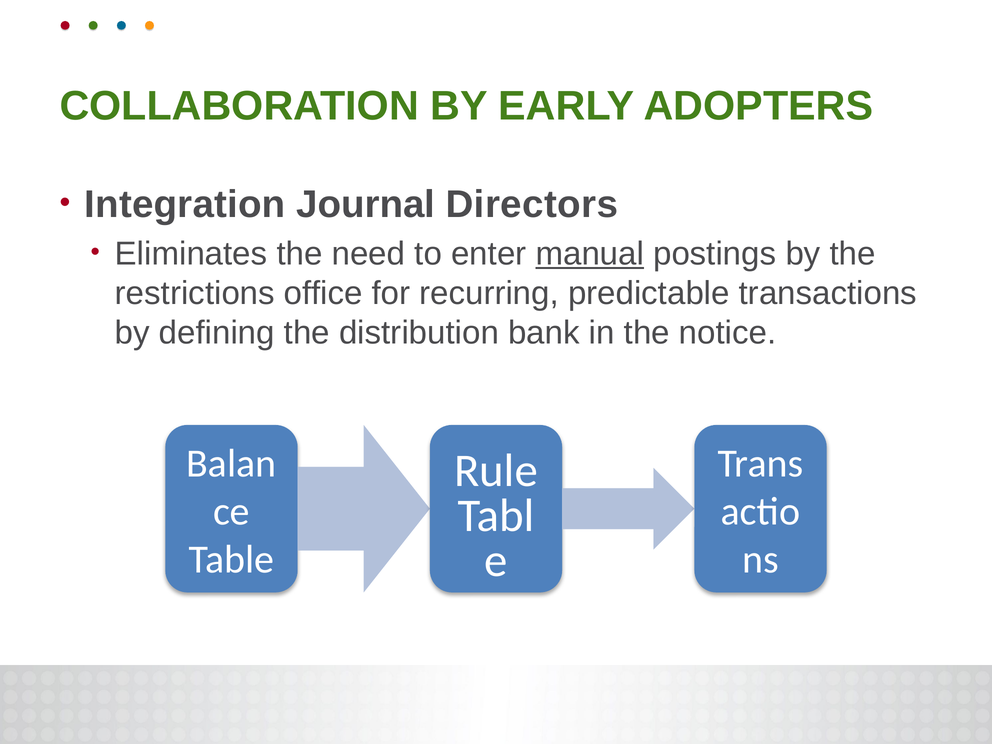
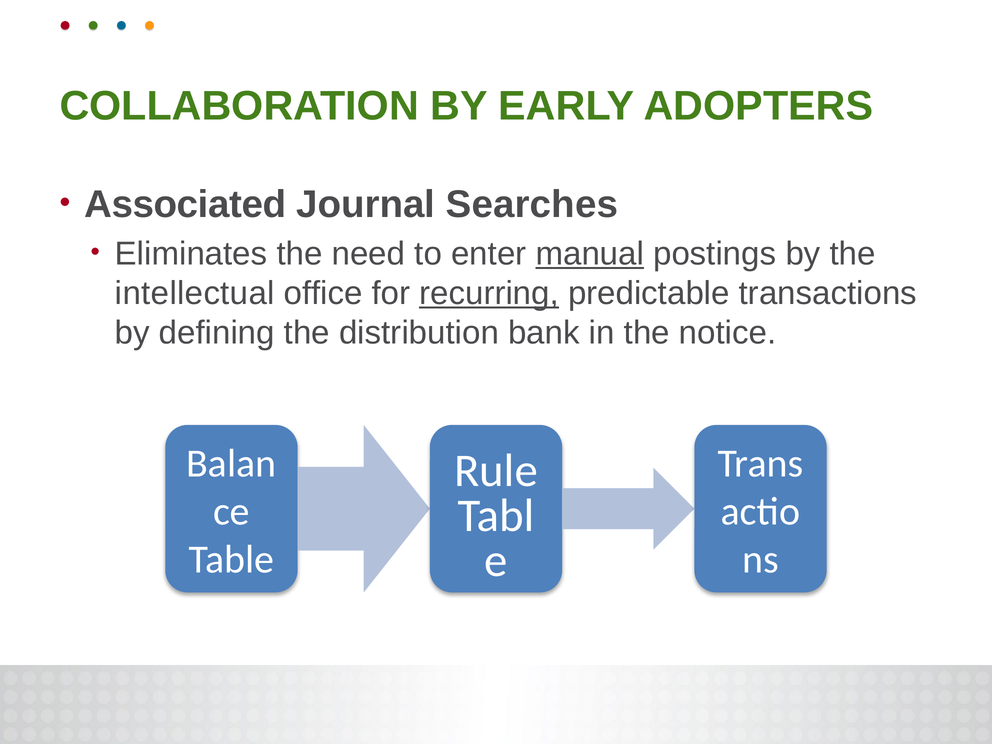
Integration: Integration -> Associated (185, 204)
Directors: Directors -> Searches (532, 204)
restrictions: restrictions -> intellectual (195, 293)
recurring underline: none -> present (489, 293)
